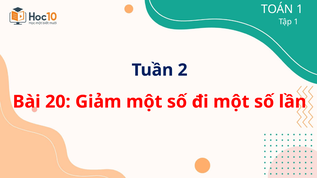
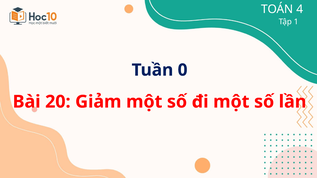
TOÁN 1: 1 -> 4 (300, 9)
2: 2 -> 0 (183, 70)
